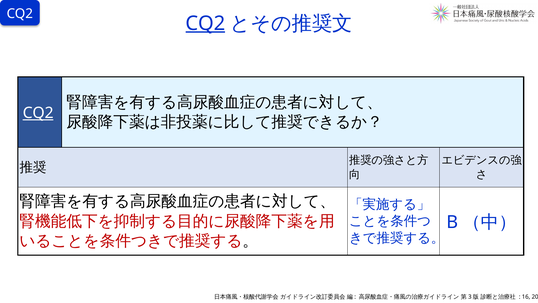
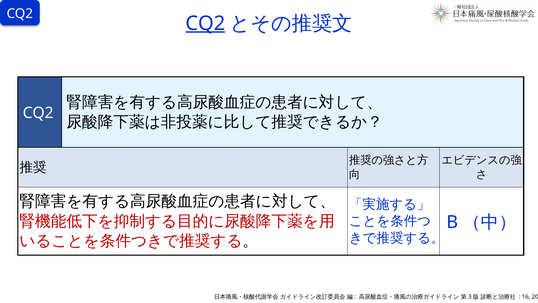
CQ2 underline: present -> none (38, 113)
